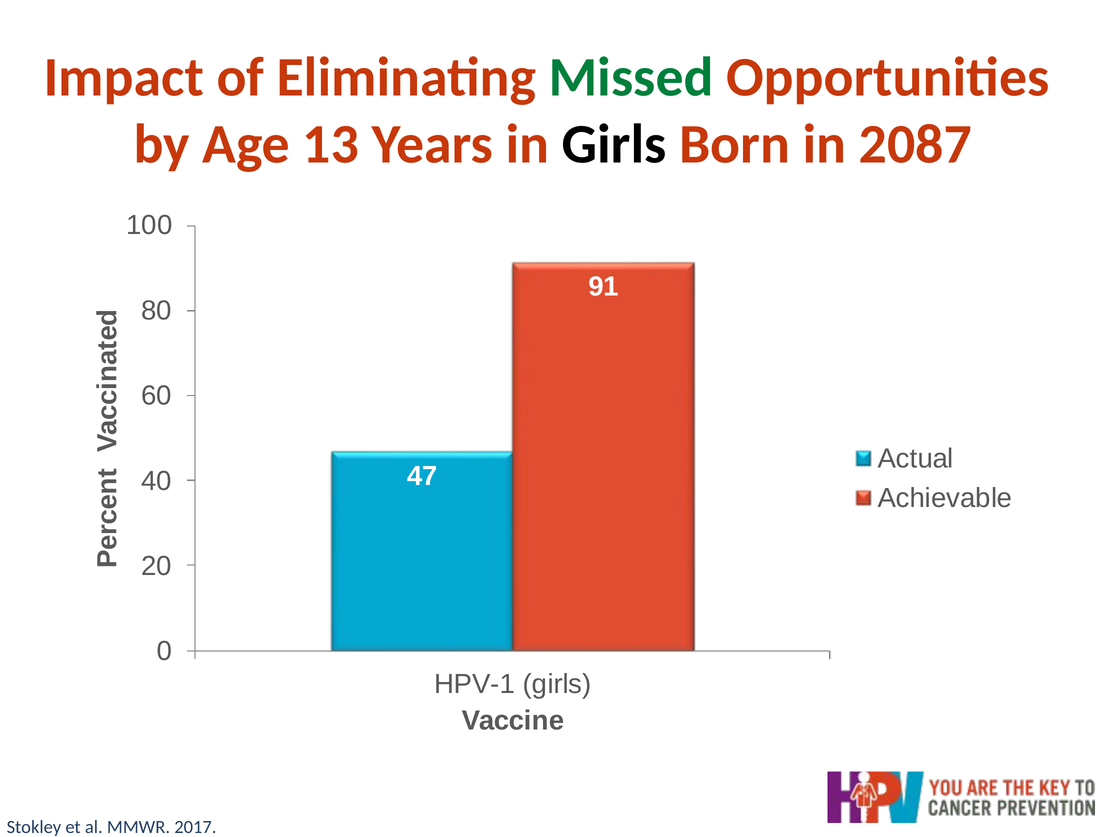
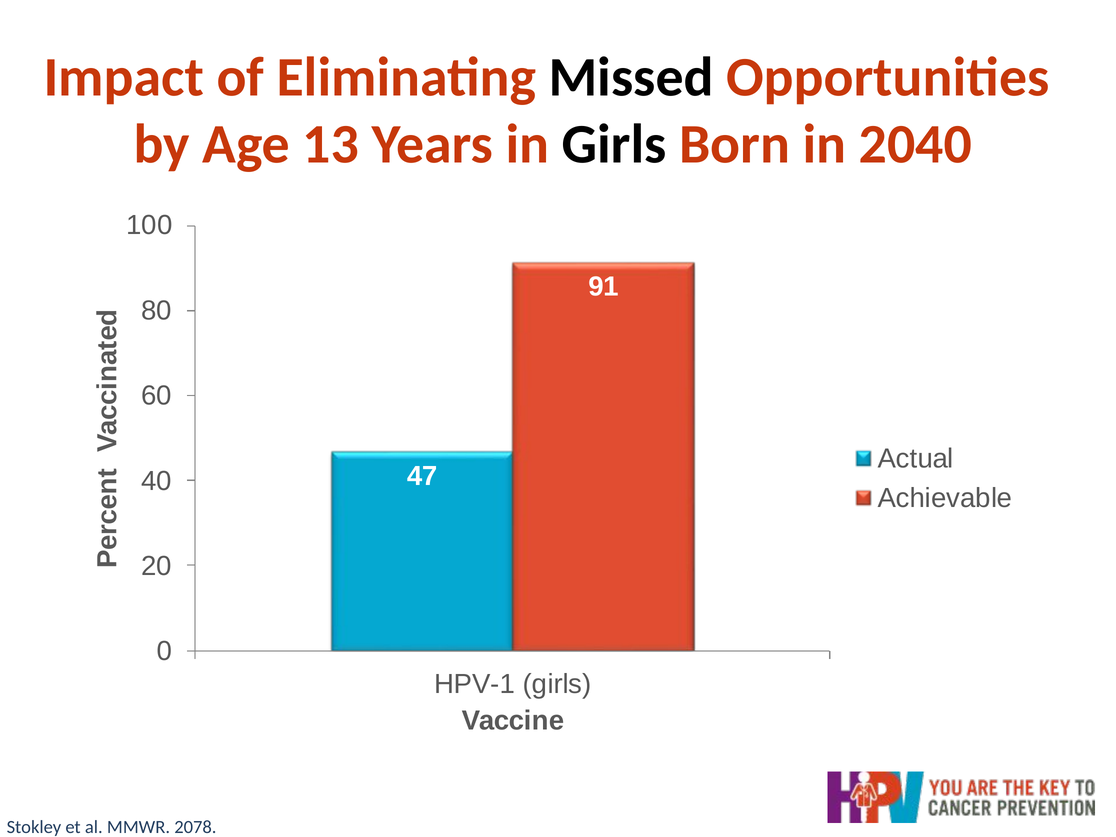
Missed colour: green -> black (631, 77)
2087: 2087 -> 2040 (915, 144)
2017: 2017 -> 2078 (195, 827)
